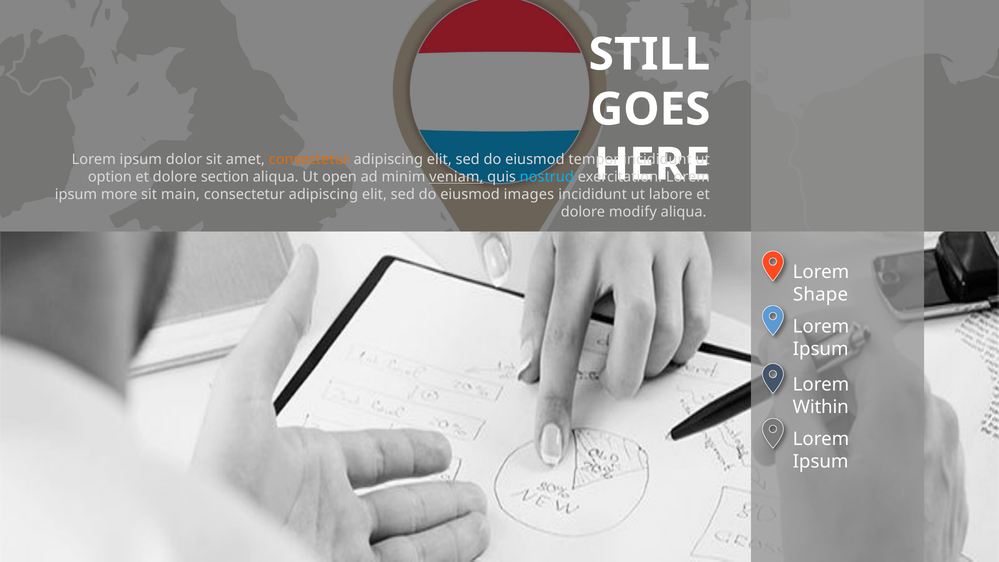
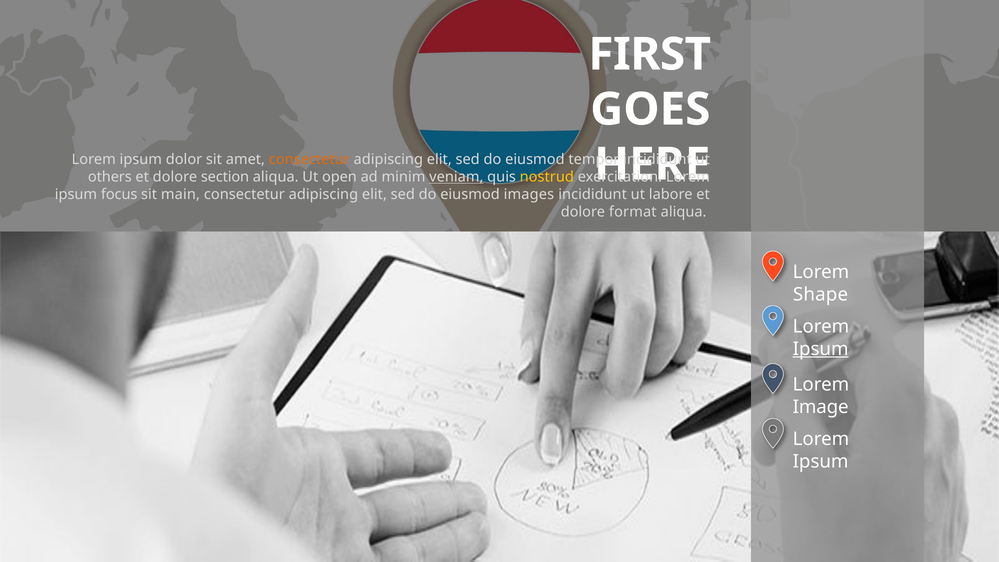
STILL: STILL -> FIRST (650, 55)
option: option -> others (110, 177)
nostrud colour: light blue -> yellow (547, 177)
more: more -> focus (119, 195)
modify: modify -> format (633, 212)
Ipsum underline: none -> present (821, 349)
Within: Within -> Image (821, 407)
